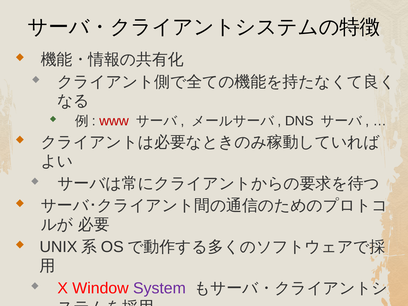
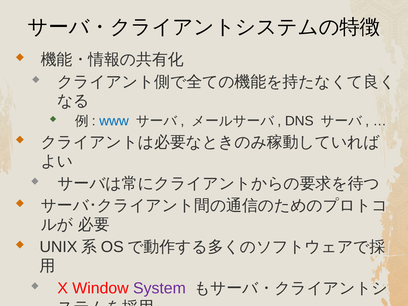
www colour: red -> blue (114, 121)
